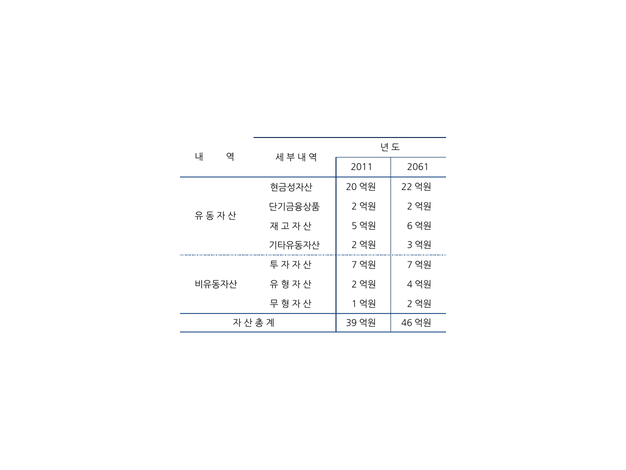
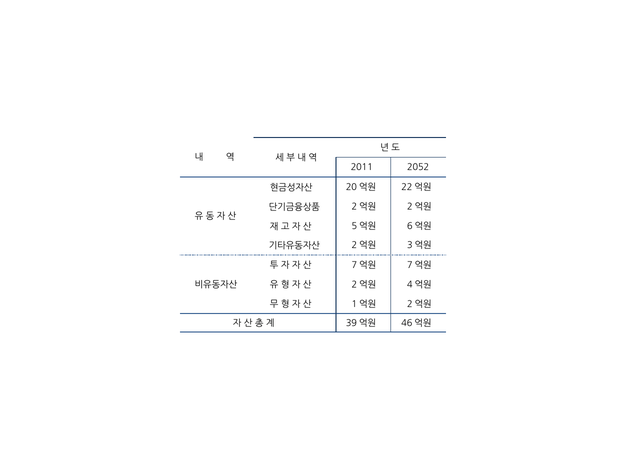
2061: 2061 -> 2052 (418, 167)
